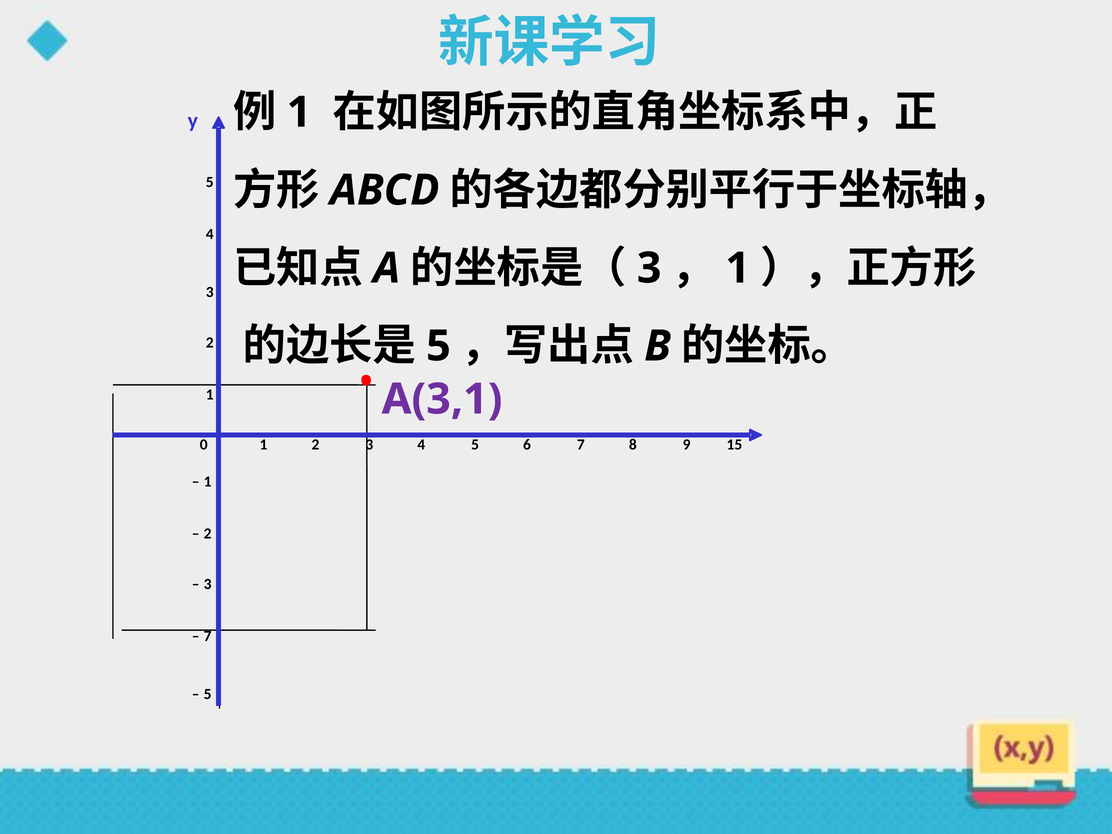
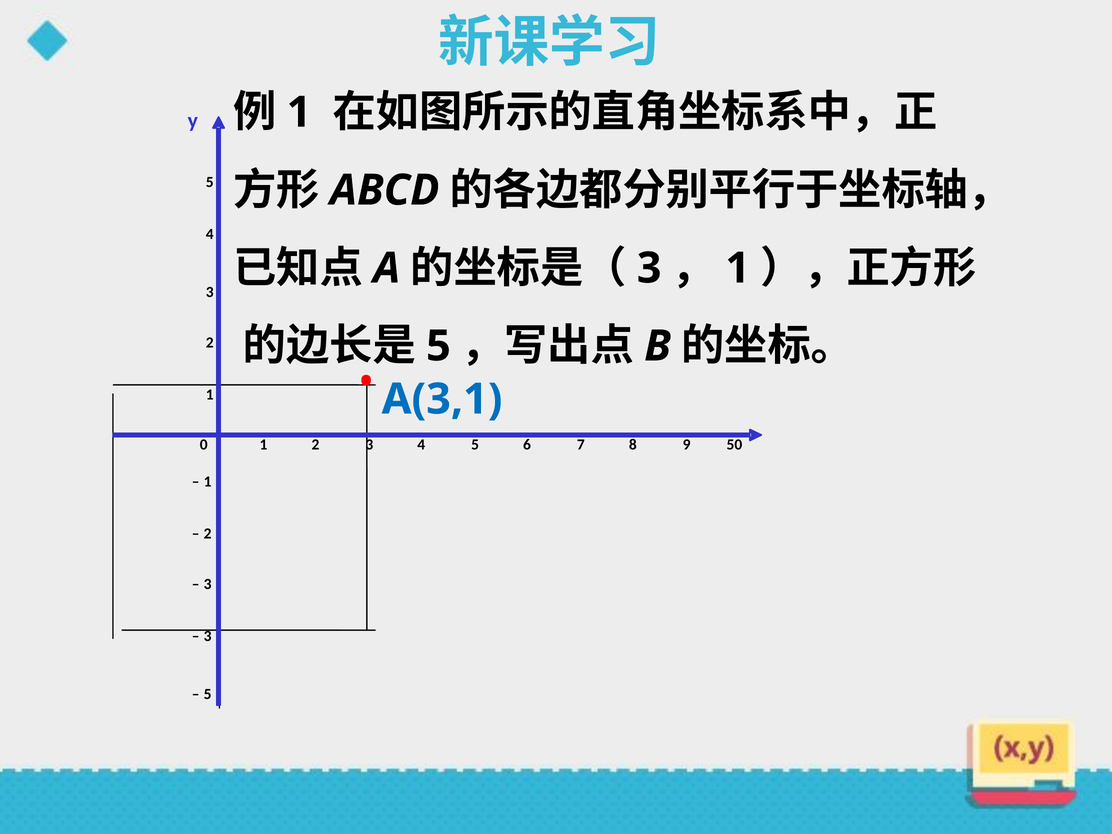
A(3,1 colour: purple -> blue (442, 399)
15: 15 -> 50 (734, 445)
7: 7 -> 3 (208, 636)
